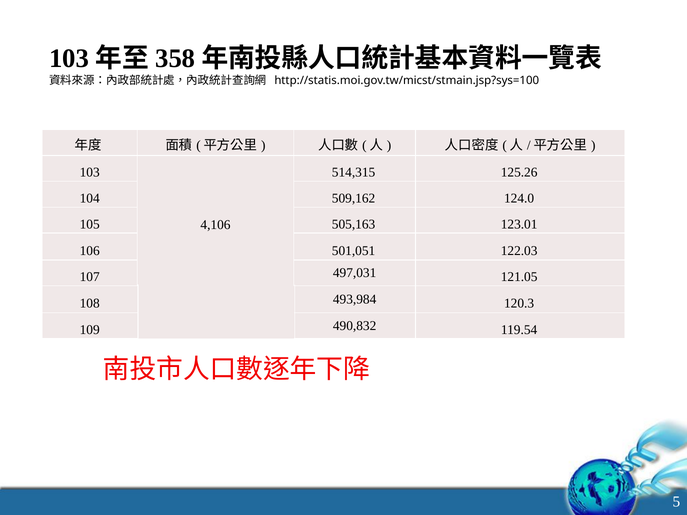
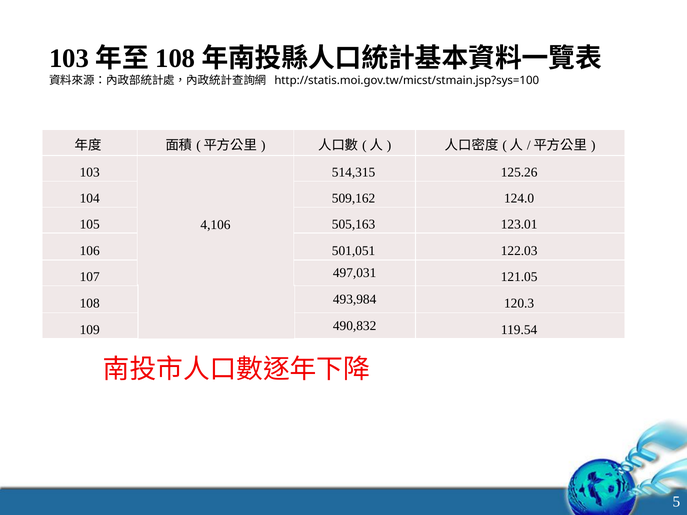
358: 358 -> 108 (175, 59)
